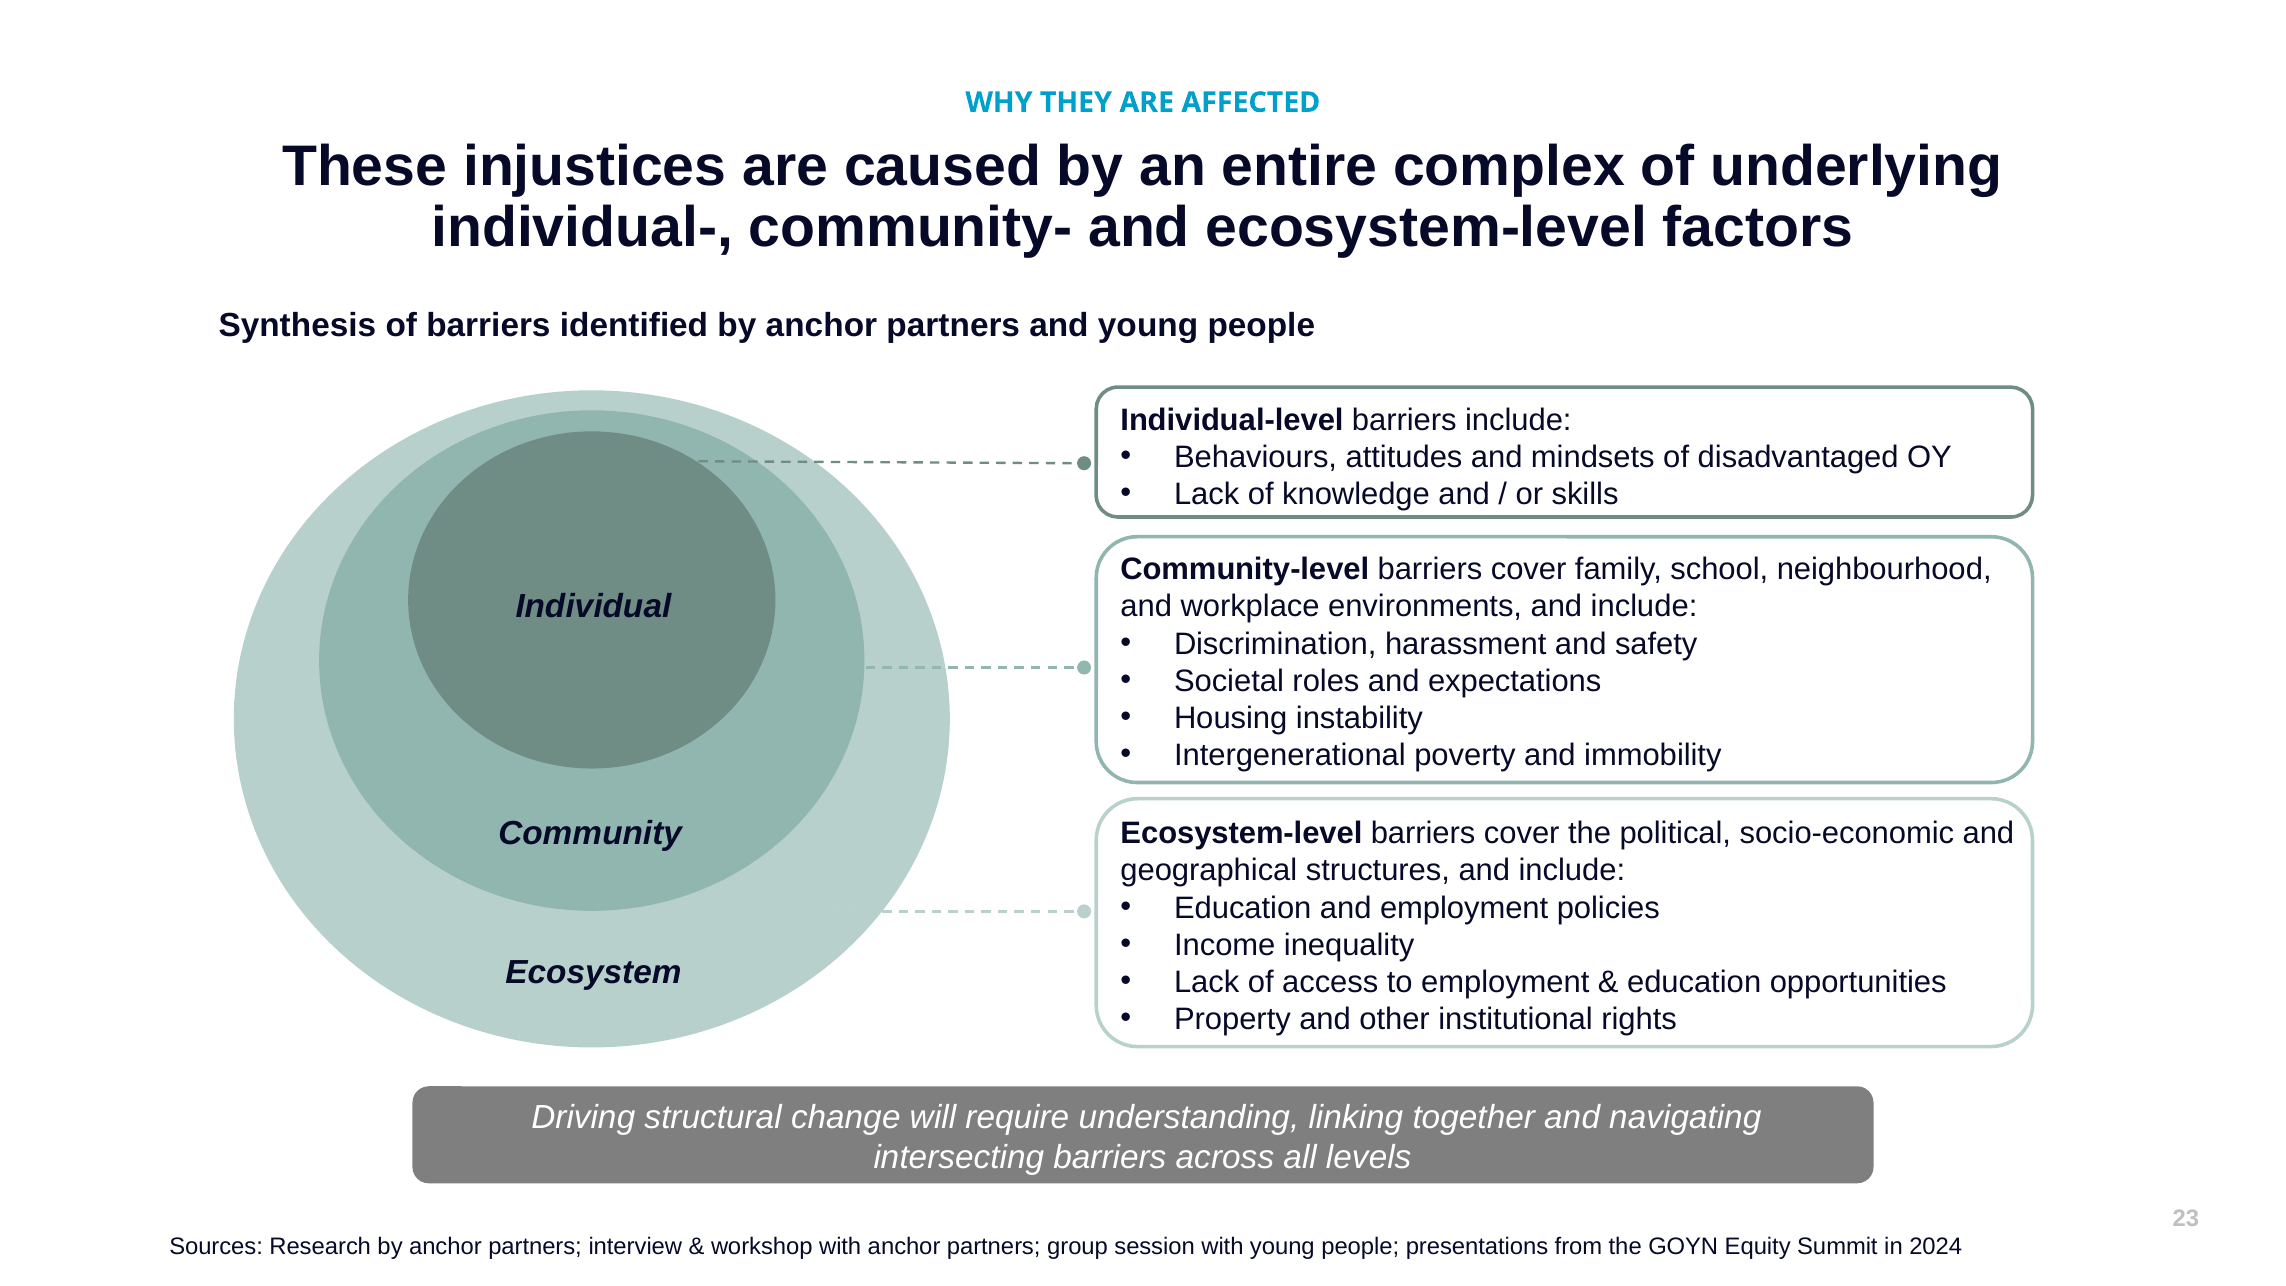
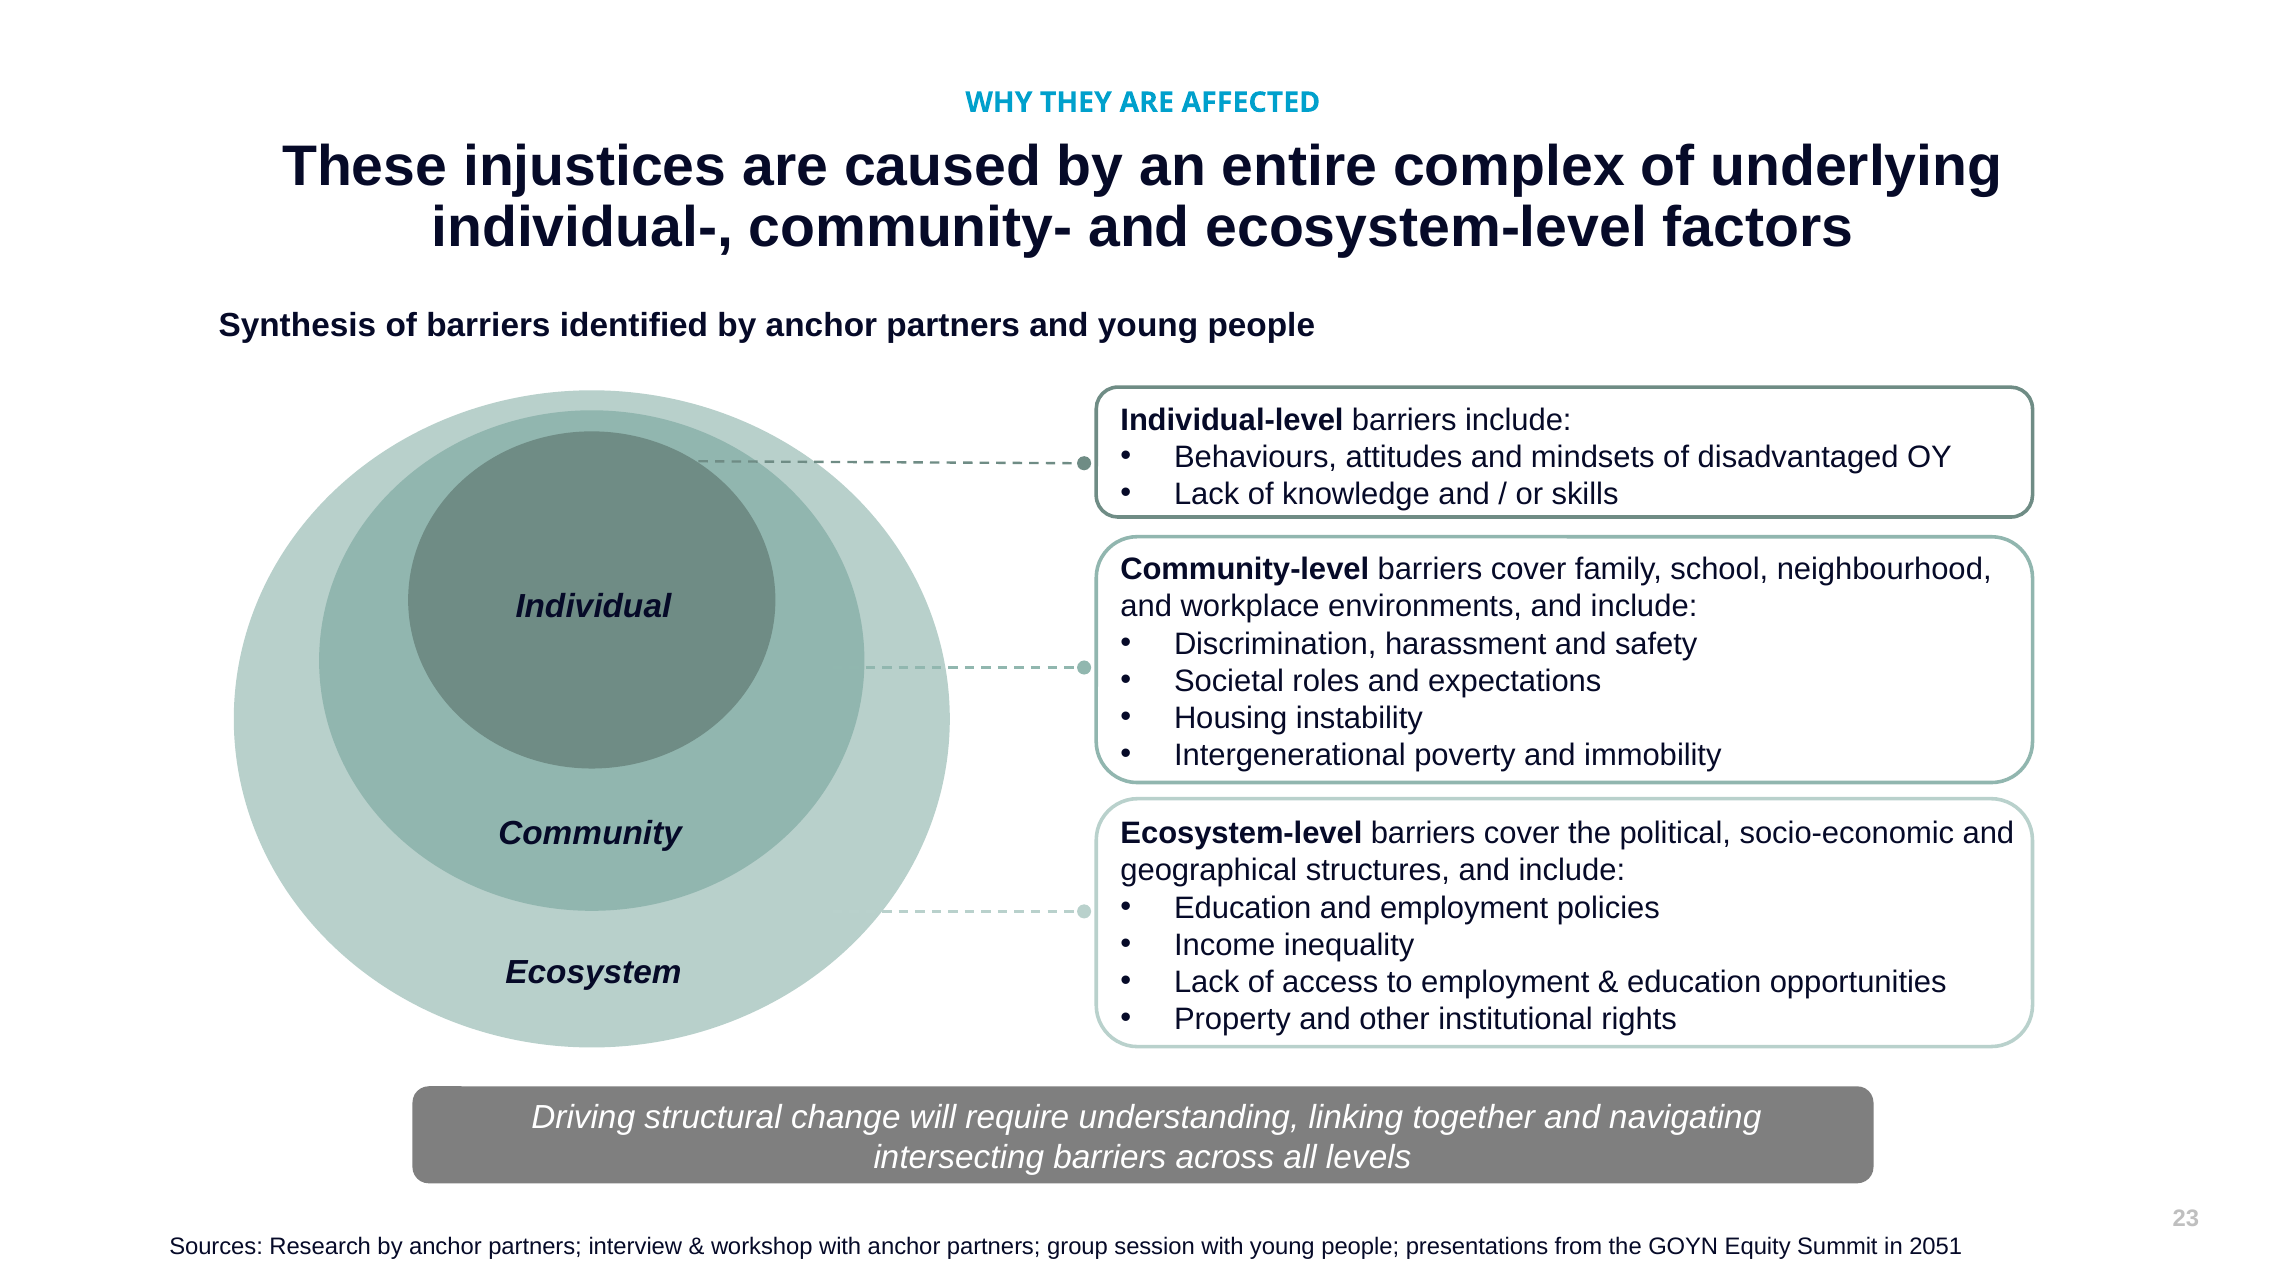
2024: 2024 -> 2051 (1936, 1246)
